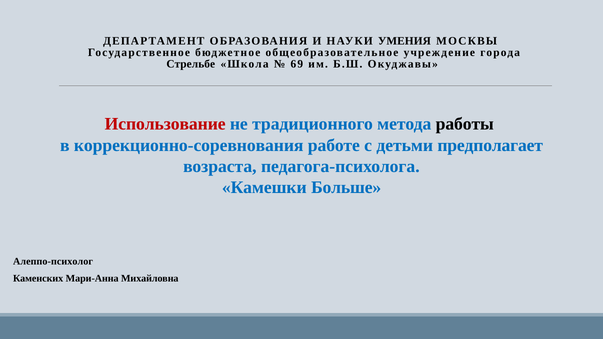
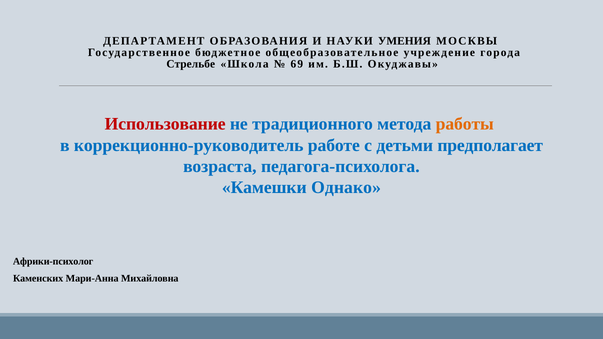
работы colour: black -> orange (465, 124)
коррекционно-соревнования: коррекционно-соревнования -> коррекционно-руководитель (189, 145)
Больше: Больше -> Однако (346, 188)
Алеппо-психолог: Алеппо-психолог -> Африки-психолог (53, 262)
